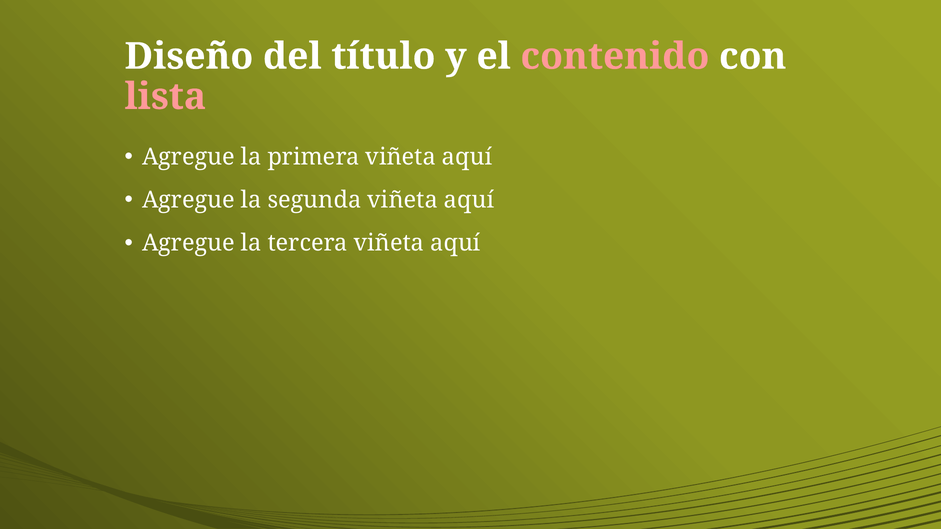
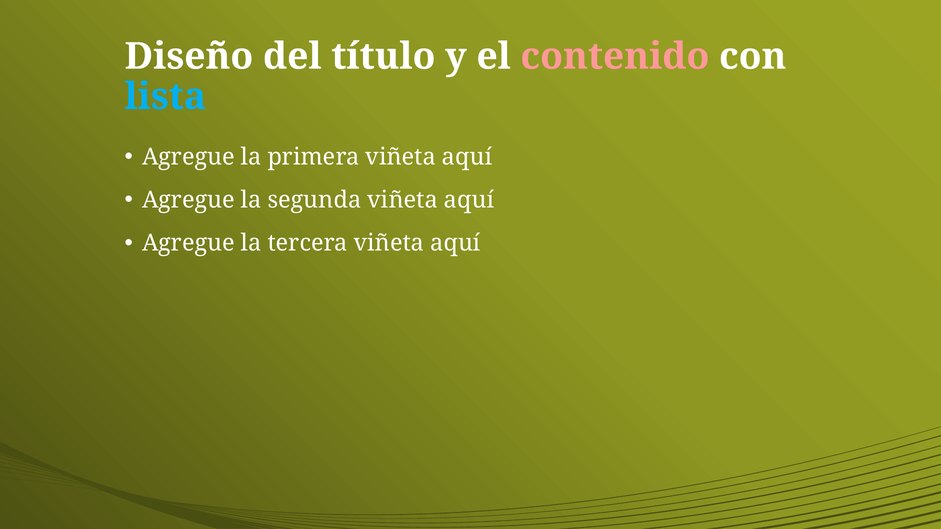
lista colour: pink -> light blue (165, 97)
